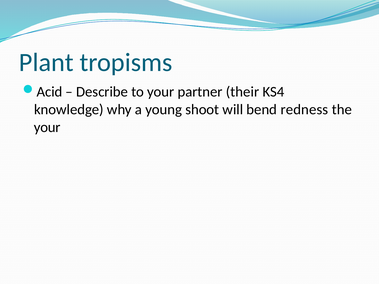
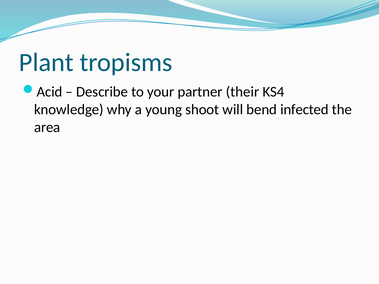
redness: redness -> infected (304, 110)
your: your -> area (47, 127)
